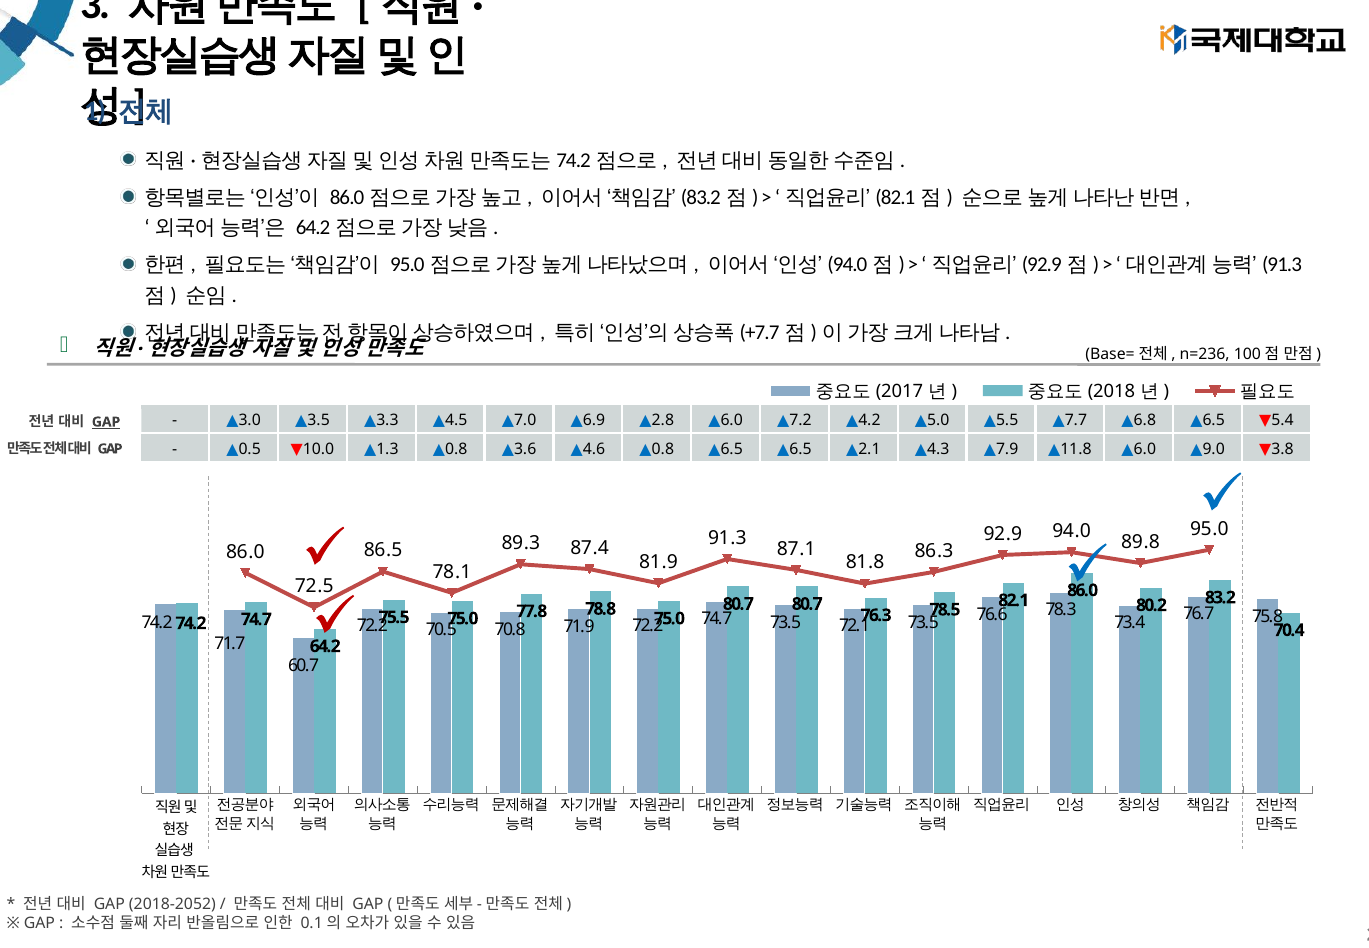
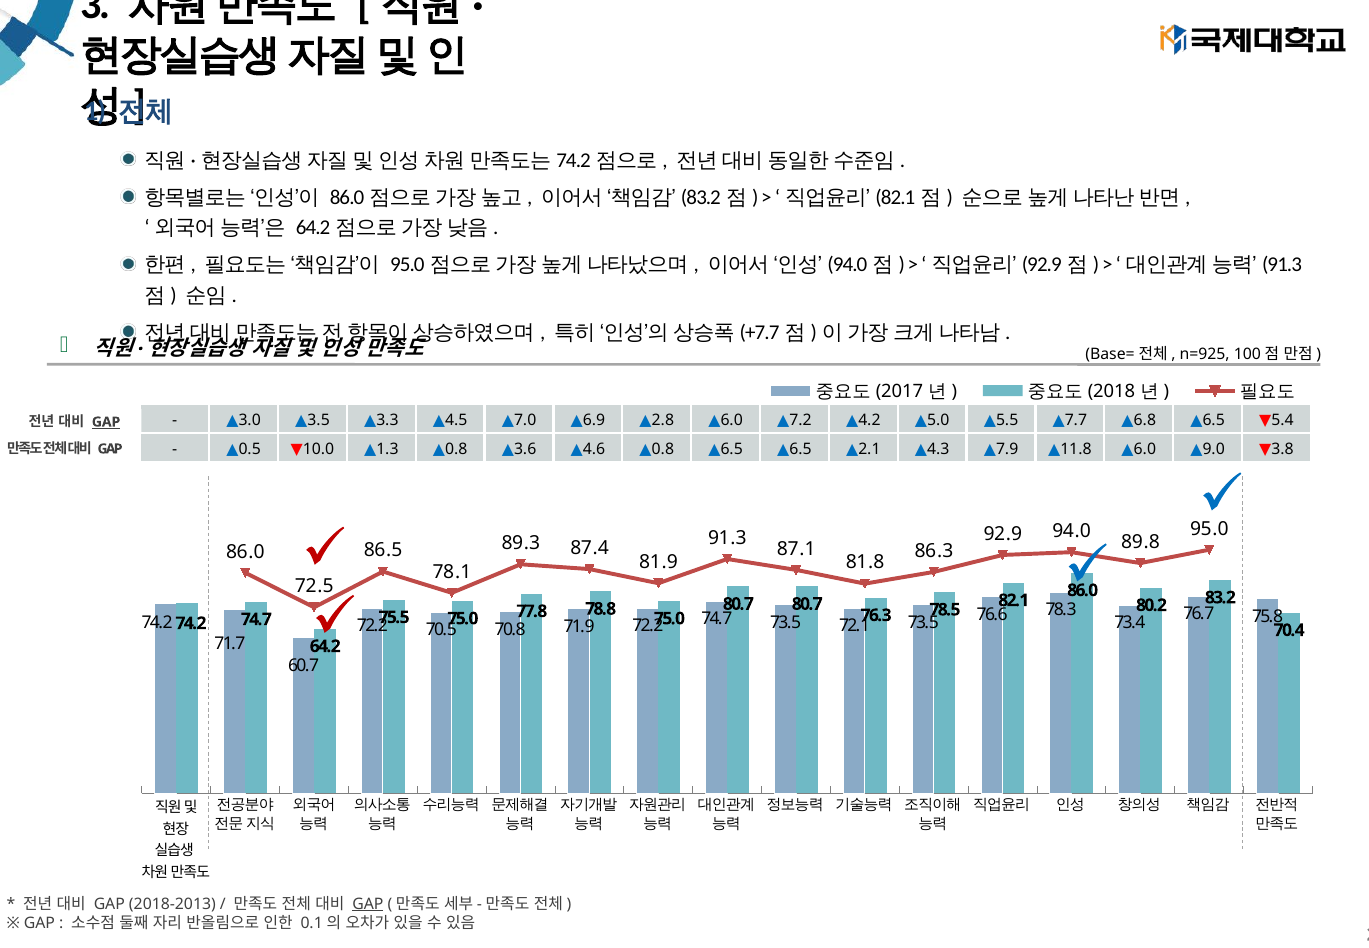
n=236: n=236 -> n=925 (1205, 355)
2018-2052: 2018-2052 -> 2018-2013 (172, 904)
GAP underline: none -> present (368, 904)
